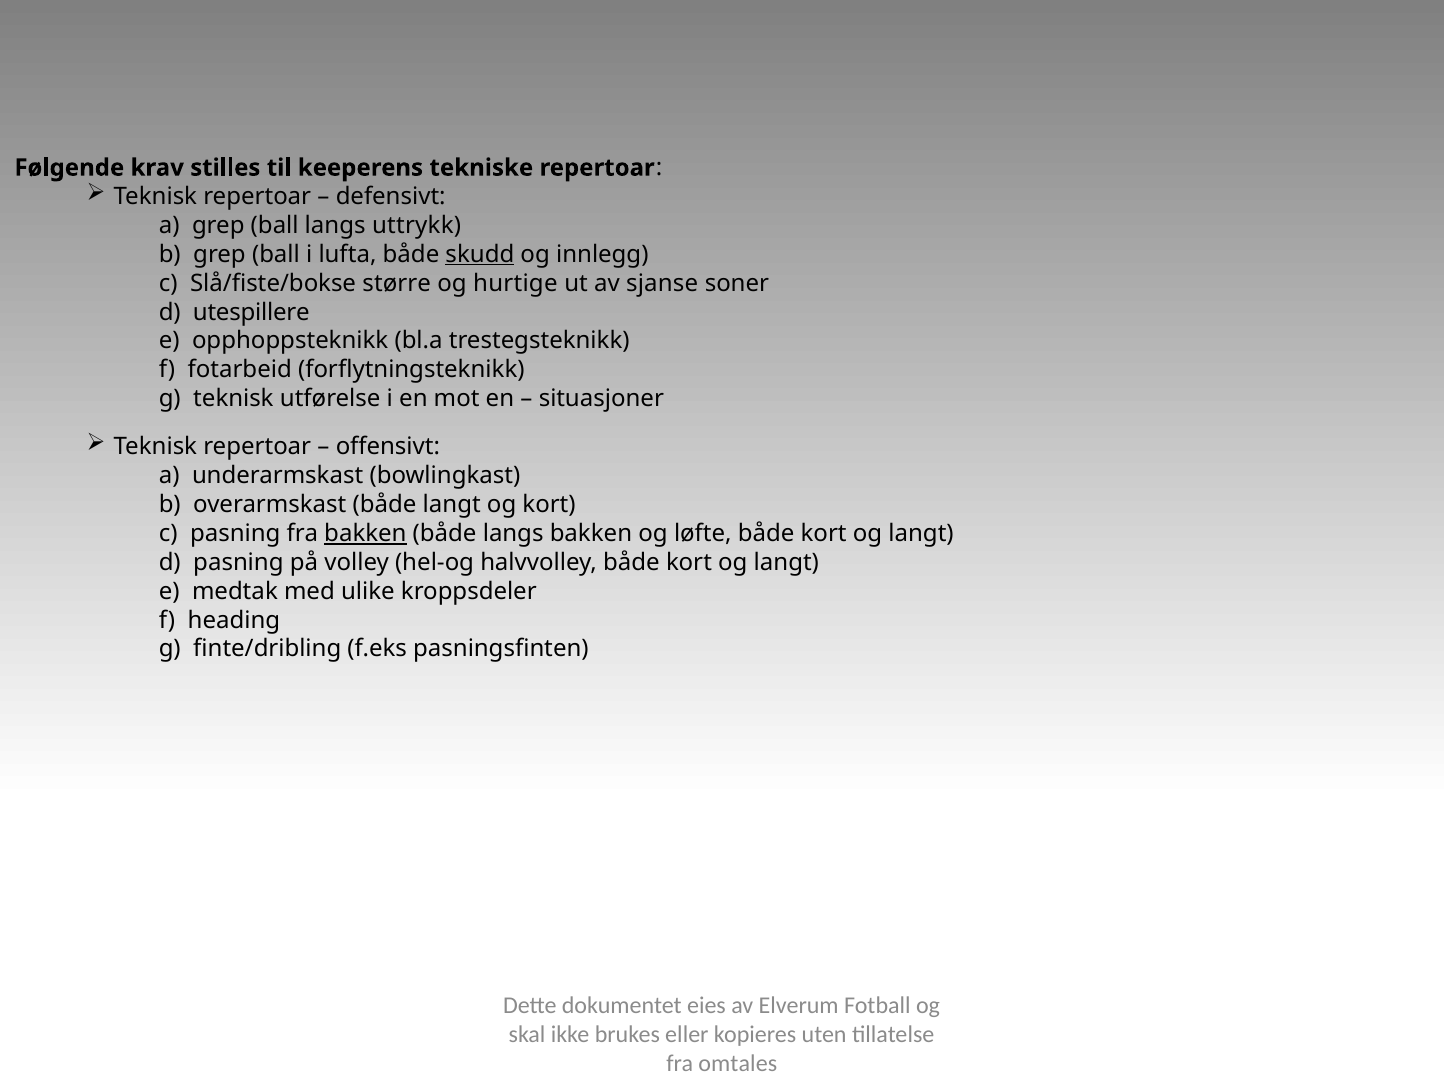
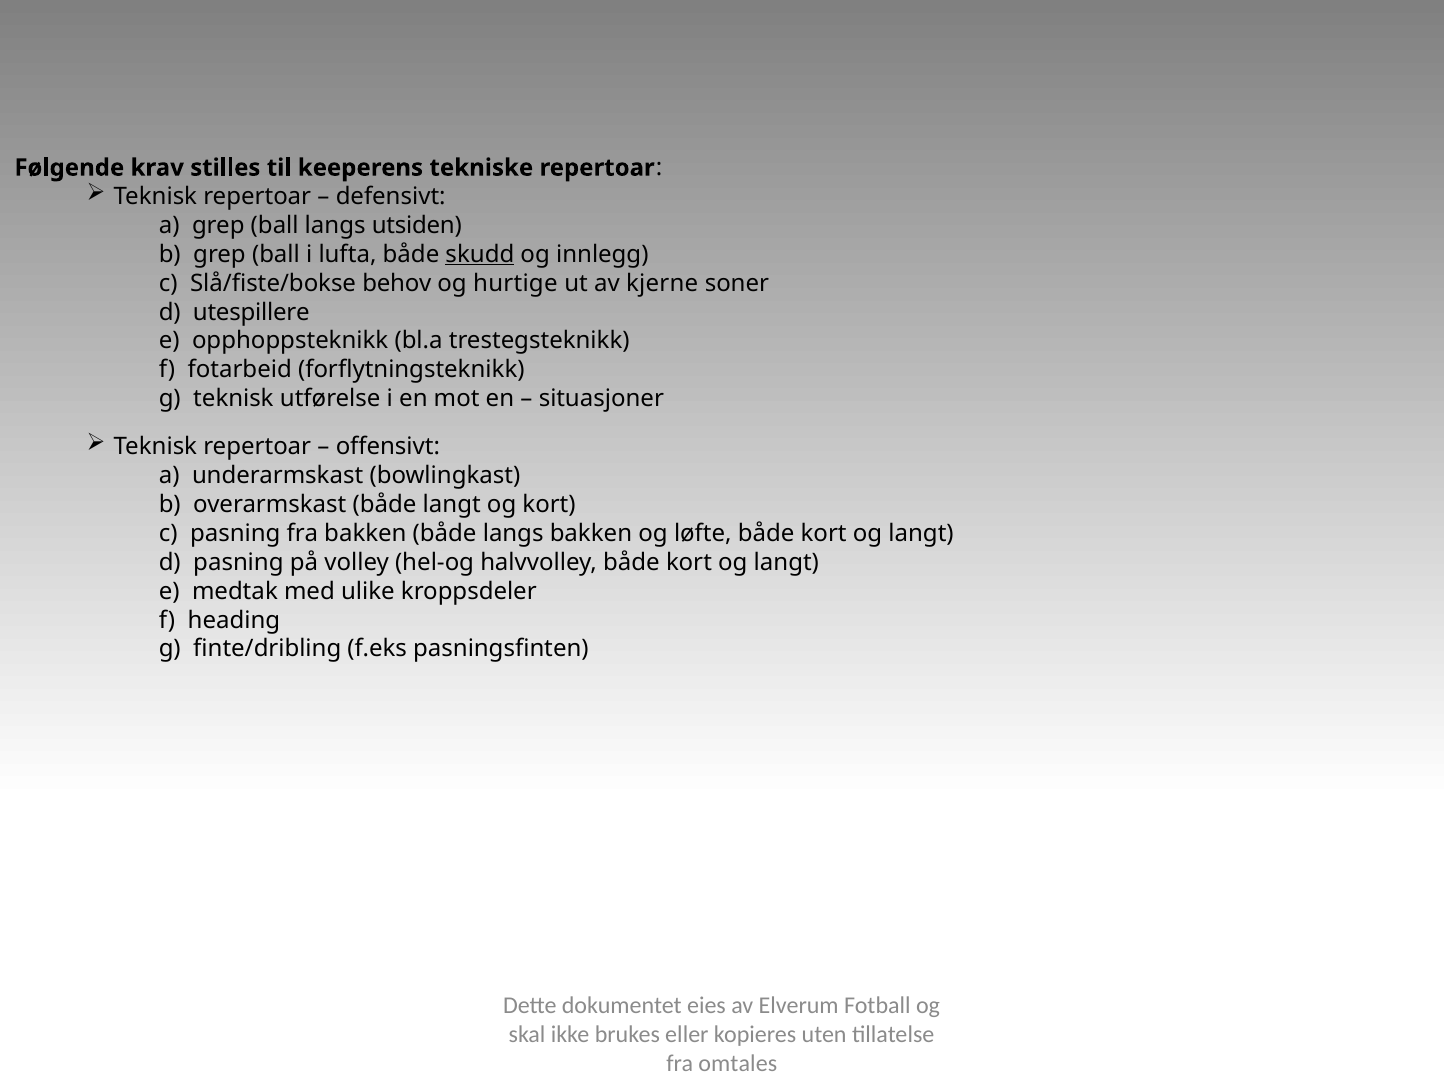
uttrykk: uttrykk -> utsiden (417, 225)
større: større -> behov (397, 283)
sjanse: sjanse -> kjerne (662, 283)
bakken underline: present -> none (365, 534)
